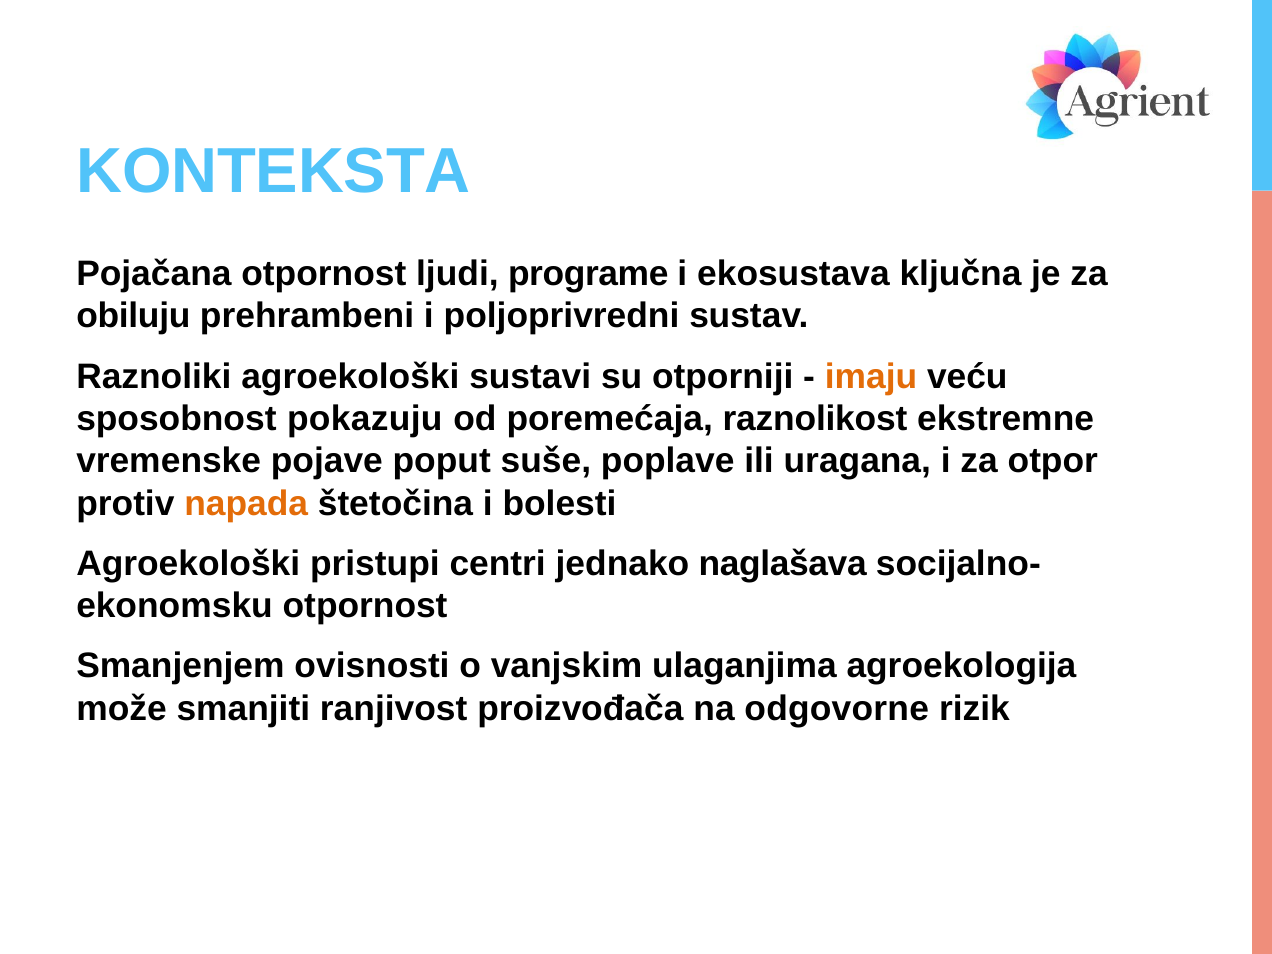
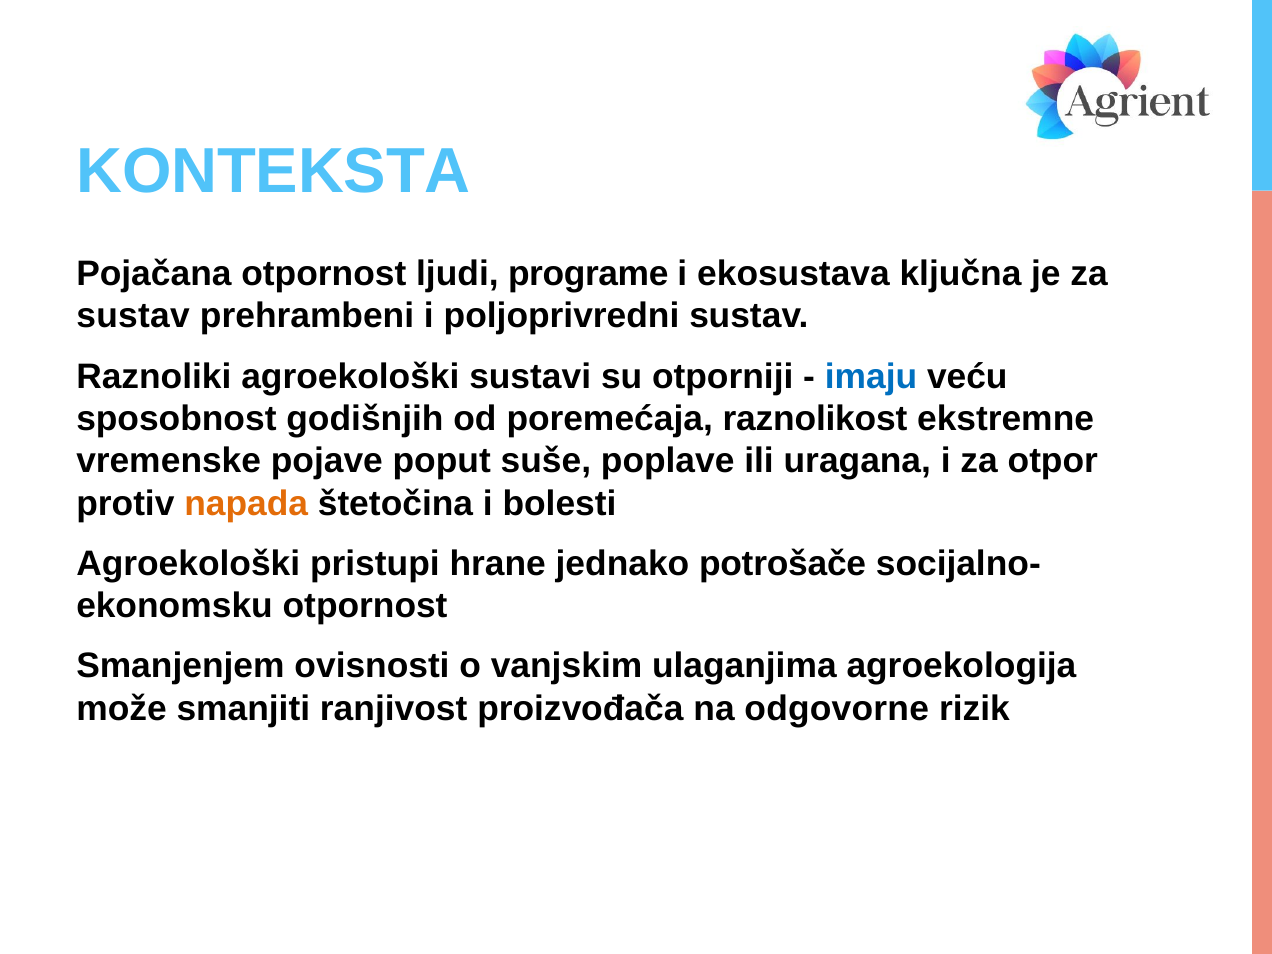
obiluju: obiluju -> sustav (133, 316)
imaju colour: orange -> blue (871, 376)
pokazuju: pokazuju -> godišnjih (365, 419)
centri: centri -> hrane (498, 564)
naglašava: naglašava -> potrošače (783, 564)
